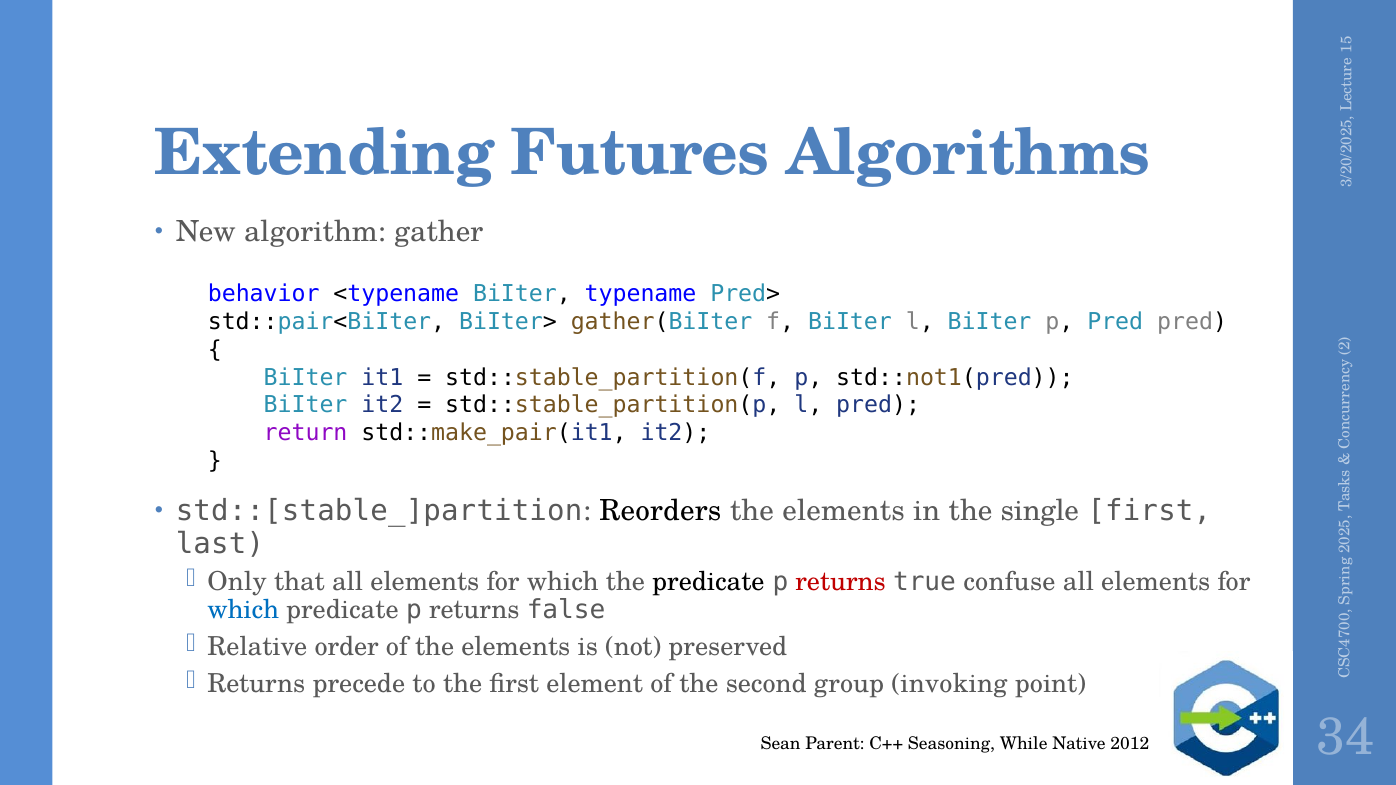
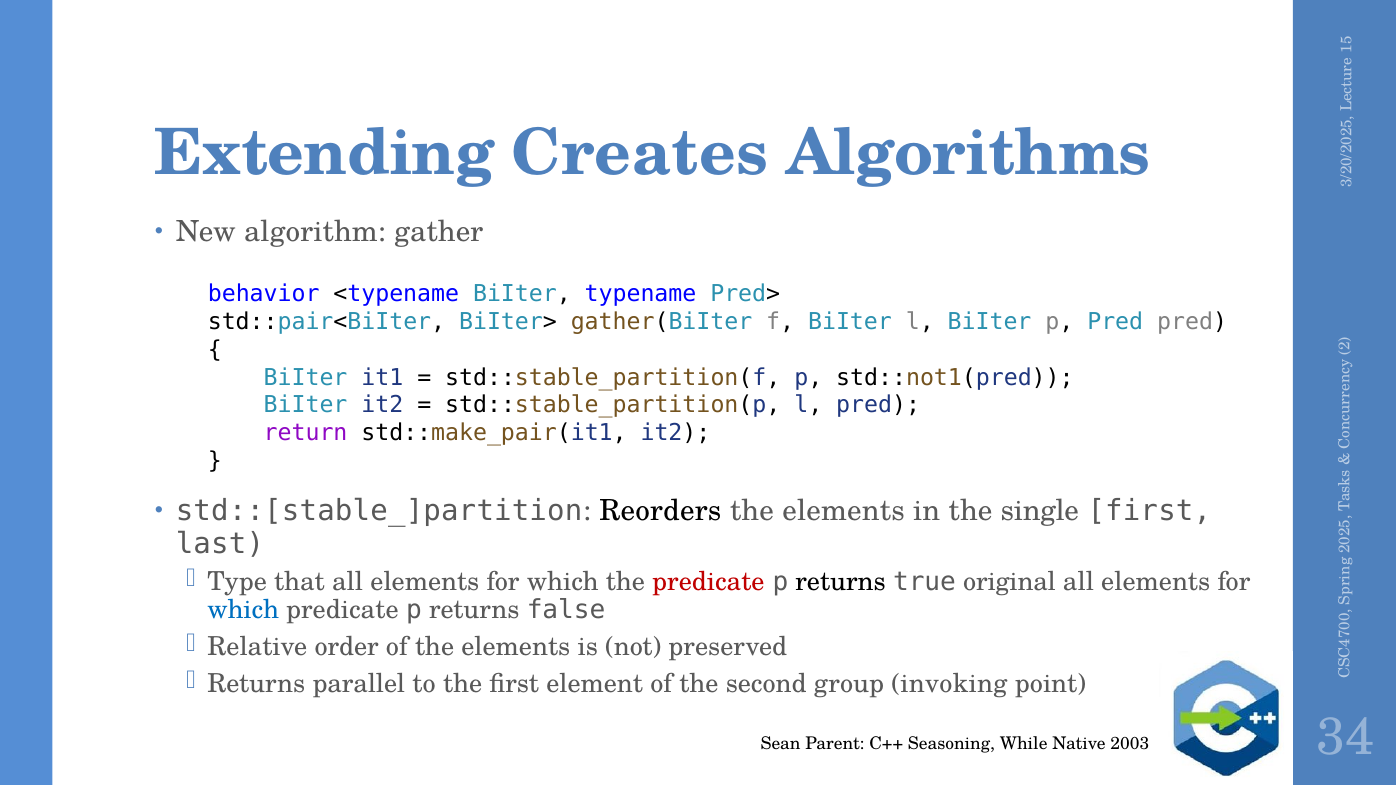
Futures: Futures -> Creates (640, 153)
Only: Only -> Type (237, 582)
predicate colour: black -> red (708, 582)
returns colour: red -> black (841, 582)
confuse: confuse -> original (1010, 582)
precede: precede -> parallel (359, 684)
2012: 2012 -> 2003 (1130, 744)
